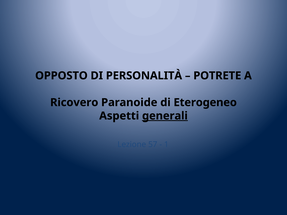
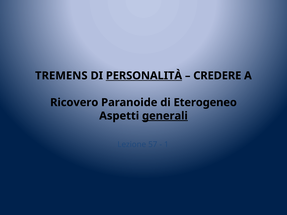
OPPOSTO: OPPOSTO -> TREMENS (61, 76)
PERSONALITÀ underline: none -> present (144, 76)
POTRETE: POTRETE -> CREDERE (217, 76)
